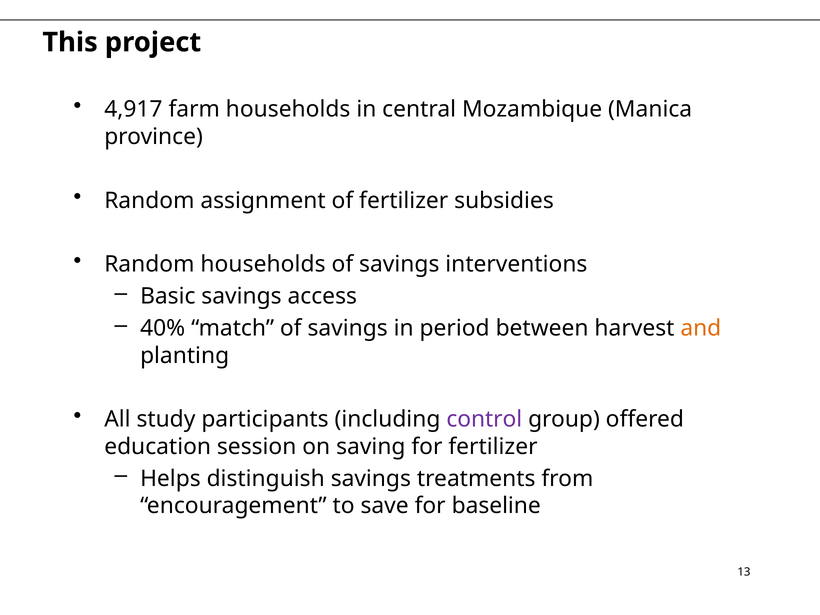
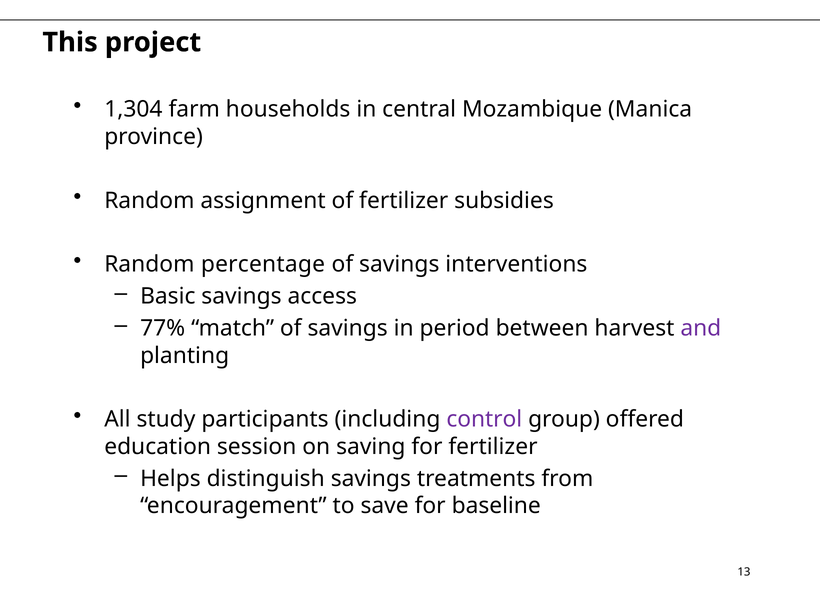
4,917: 4,917 -> 1,304 (133, 109)
Random households: households -> percentage (263, 264)
40%: 40% -> 77% (163, 328)
and colour: orange -> purple (701, 328)
